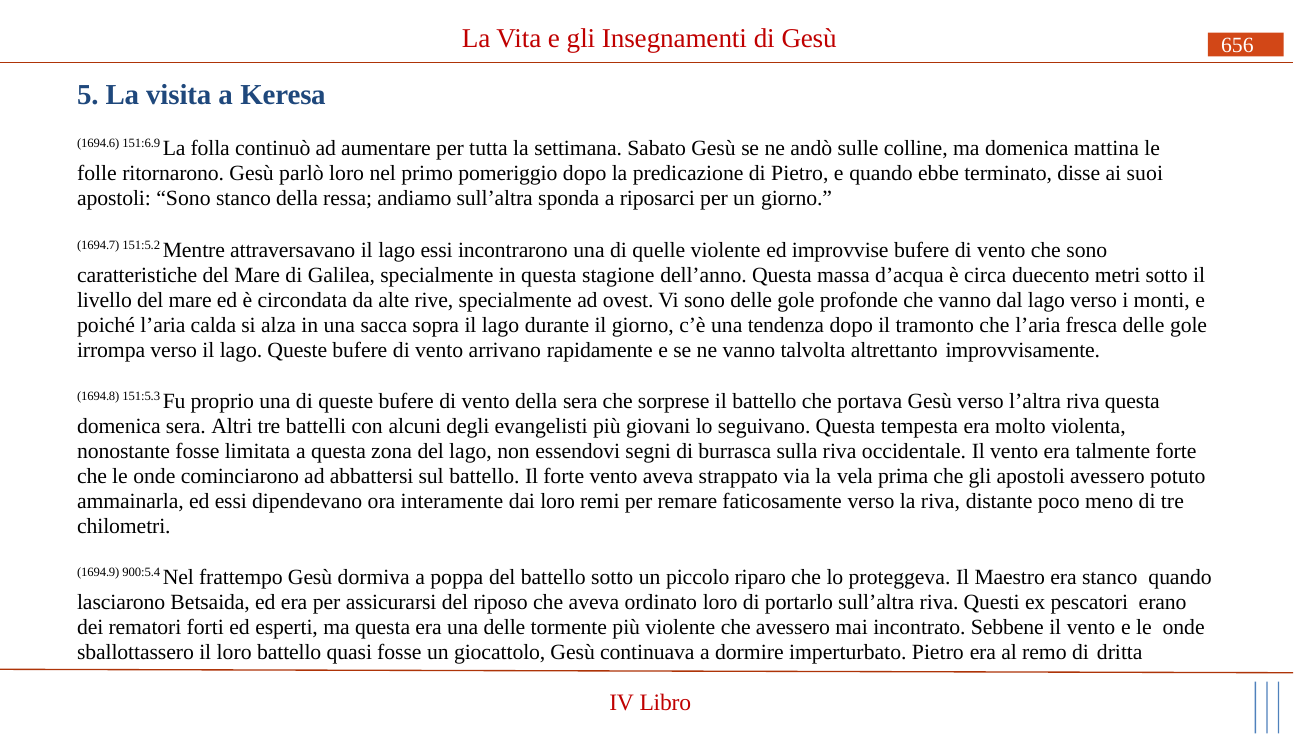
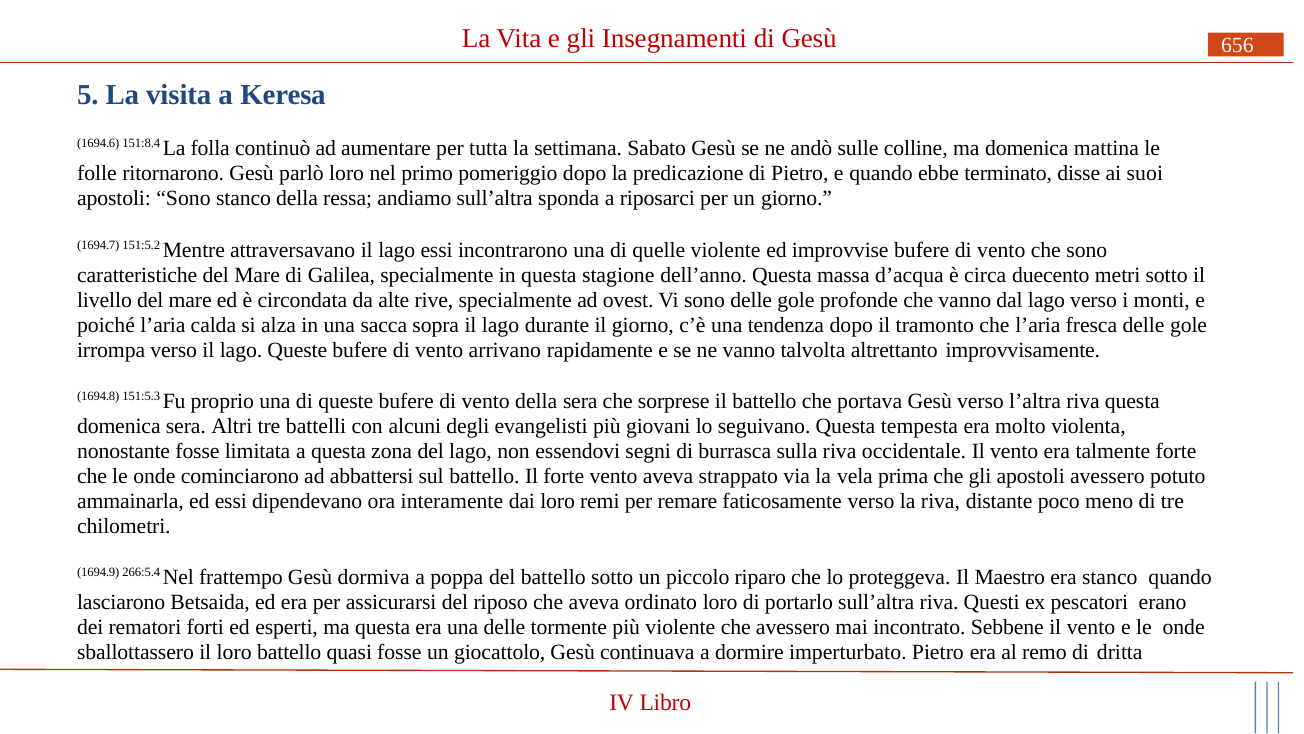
151:6.9: 151:6.9 -> 151:8.4 (141, 144)
900:5.4: 900:5.4 -> 266:5.4 (141, 573)
